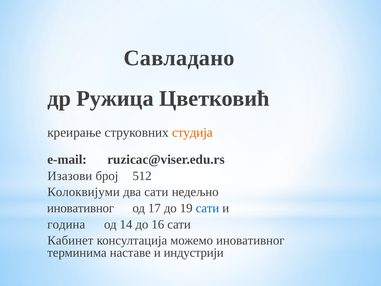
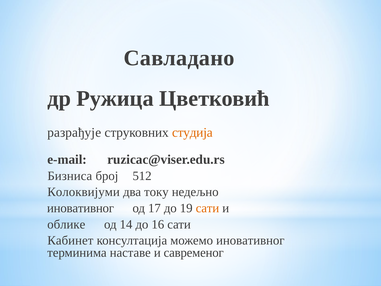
креирање: креирање -> разрађује (74, 132)
Изазови: Изазови -> Бизниса (70, 176)
два сати: сати -> току (156, 192)
сати colour: blue -> orange (207, 208)
година: година -> облике (66, 224)
индустрији: индустрији -> савременог (194, 253)
